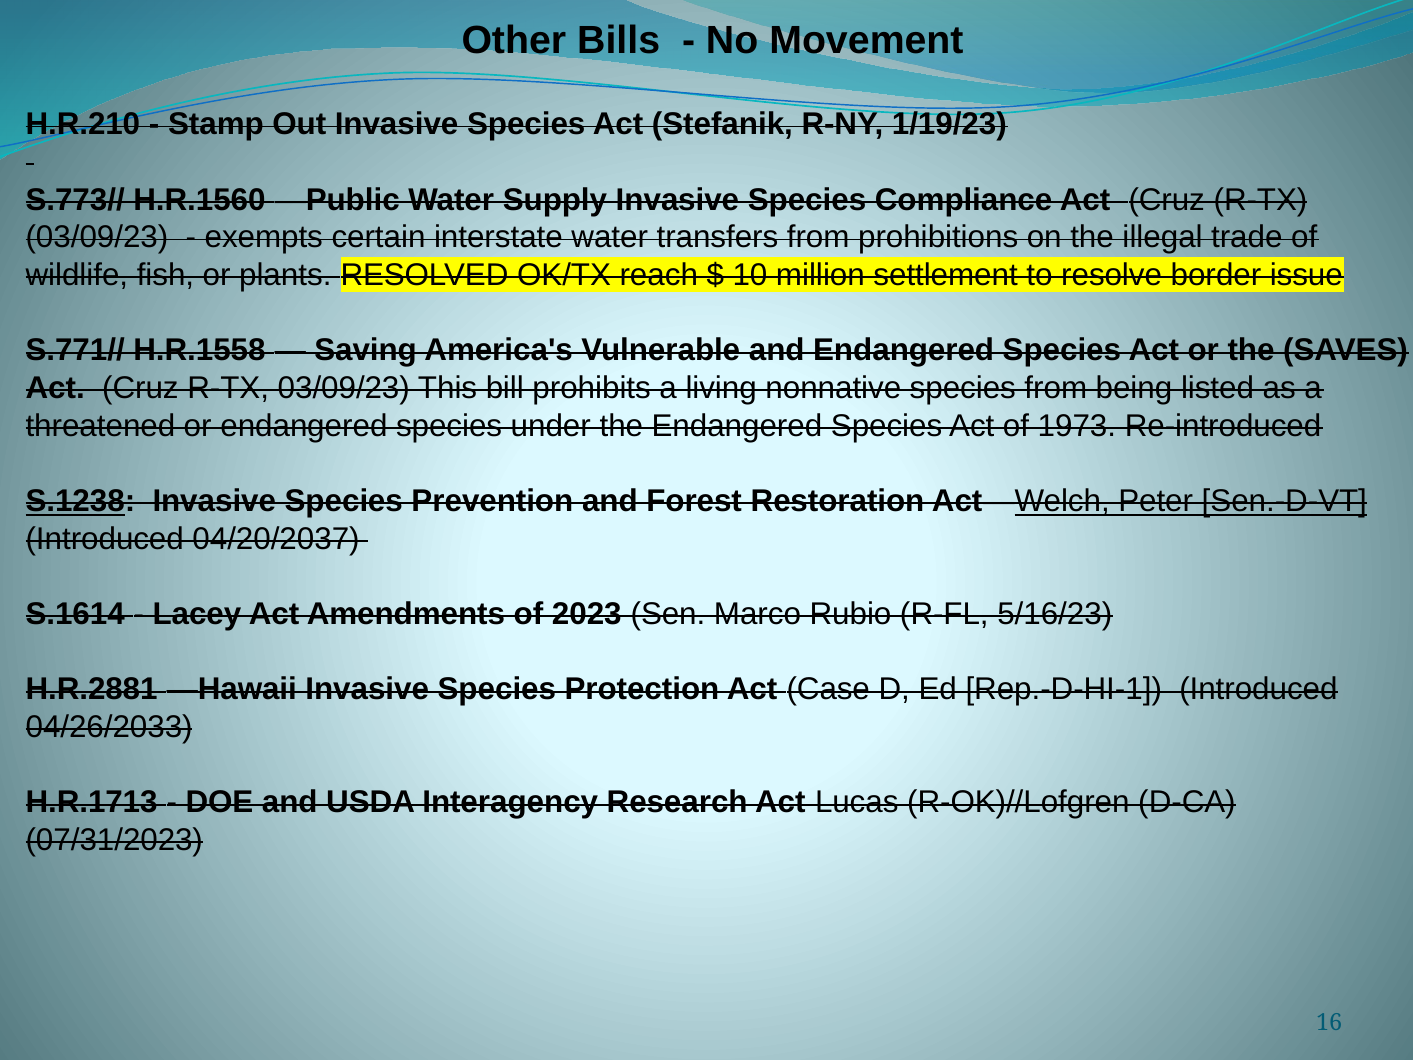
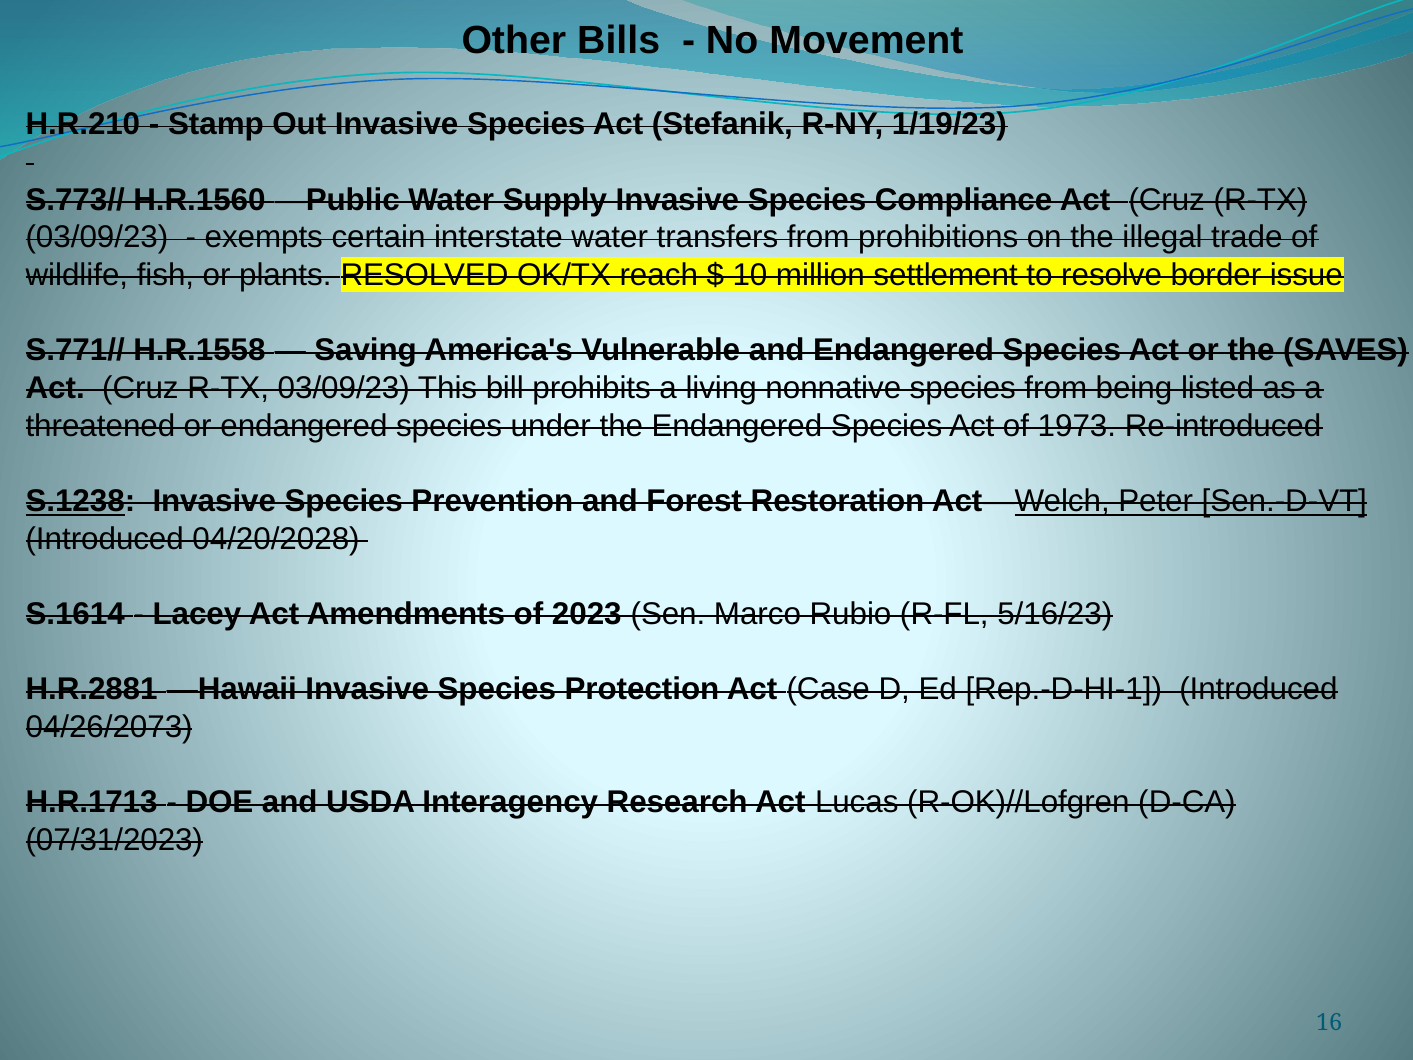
04/20/2037: 04/20/2037 -> 04/20/2028 (276, 539)
04/26/2033: 04/26/2033 -> 04/26/2073 (109, 727)
